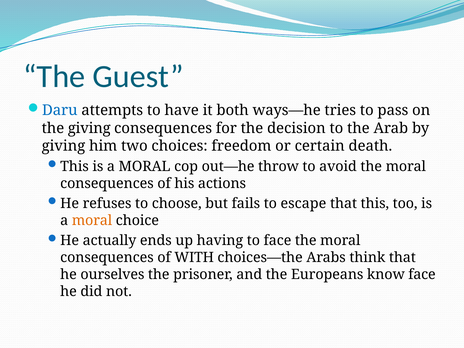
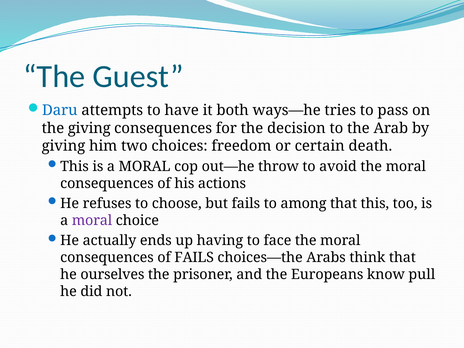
escape: escape -> among (304, 204)
moral colour: orange -> purple (92, 221)
of WITH: WITH -> FAILS (194, 258)
know face: face -> pull (422, 275)
